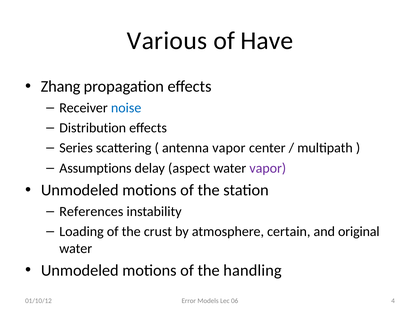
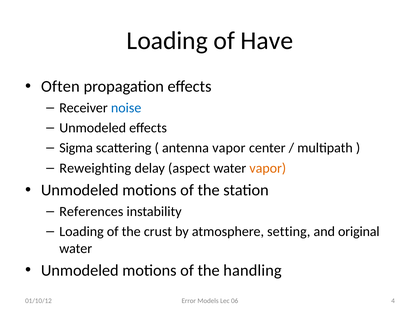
Various: Various -> Loading (167, 41)
Zhang: Zhang -> Often (60, 87)
Distribution: Distribution -> Unmodeled (93, 128)
Series: Series -> Sigma (76, 148)
Assumptions: Assumptions -> Reweighting (95, 168)
vapor colour: purple -> orange (268, 168)
certain: certain -> setting (289, 232)
